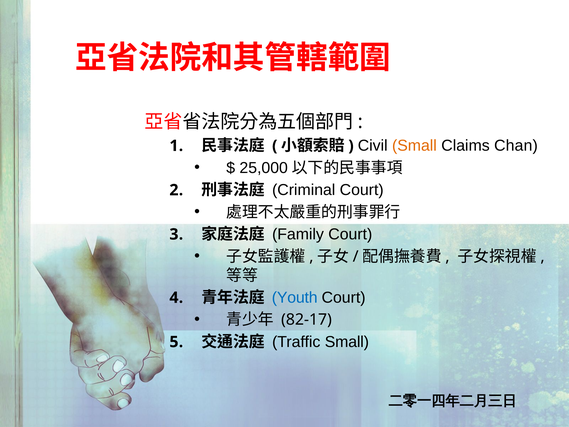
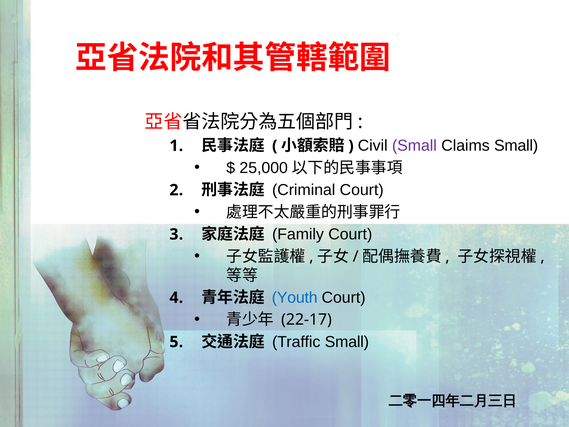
Small colour: orange -> purple (414, 146)
Claims Chan: Chan -> Small (516, 146)
82-17: 82-17 -> 22-17 (307, 320)
